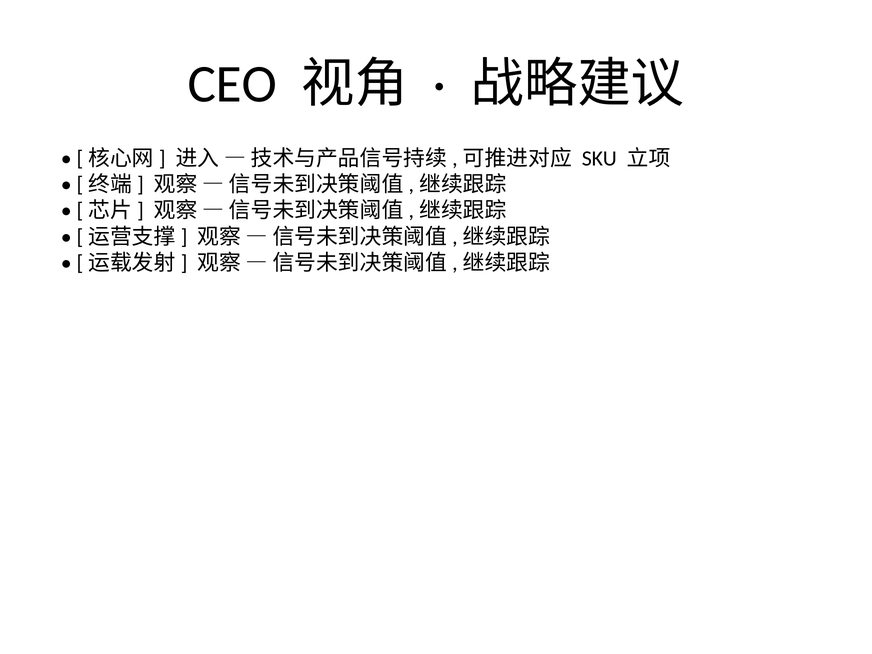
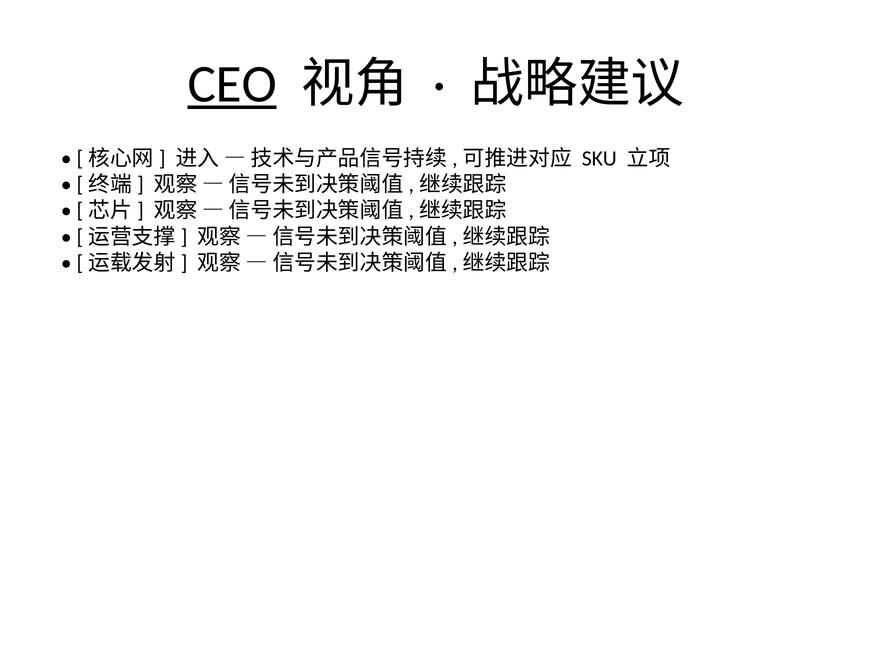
CEO underline: none -> present (232, 84)
